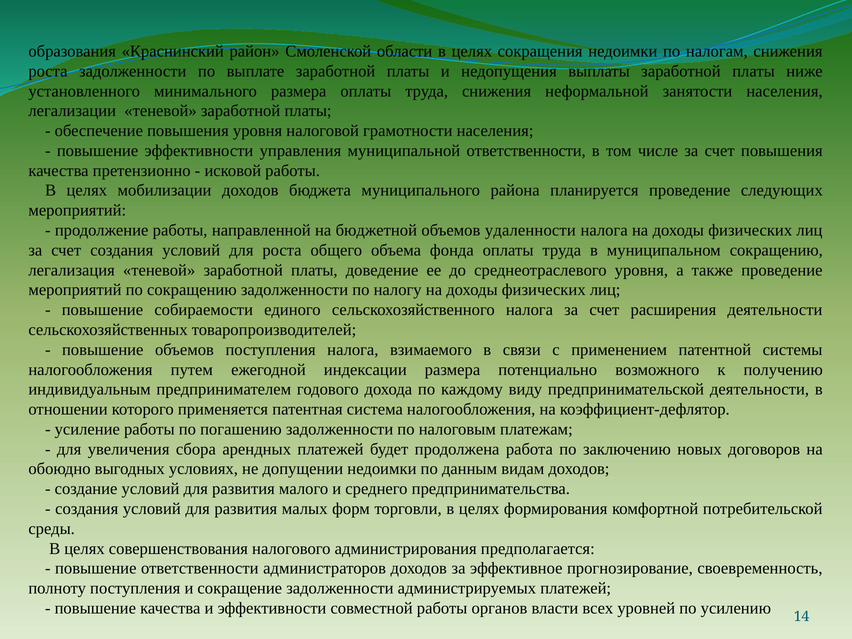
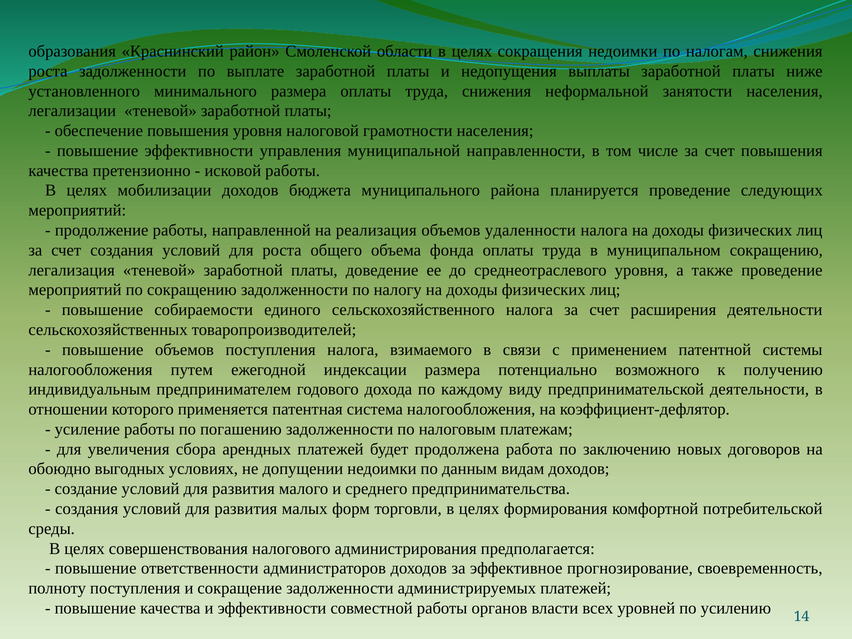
муниципальной ответственности: ответственности -> направленности (526, 151)
бюджетной: бюджетной -> реализация (376, 230)
